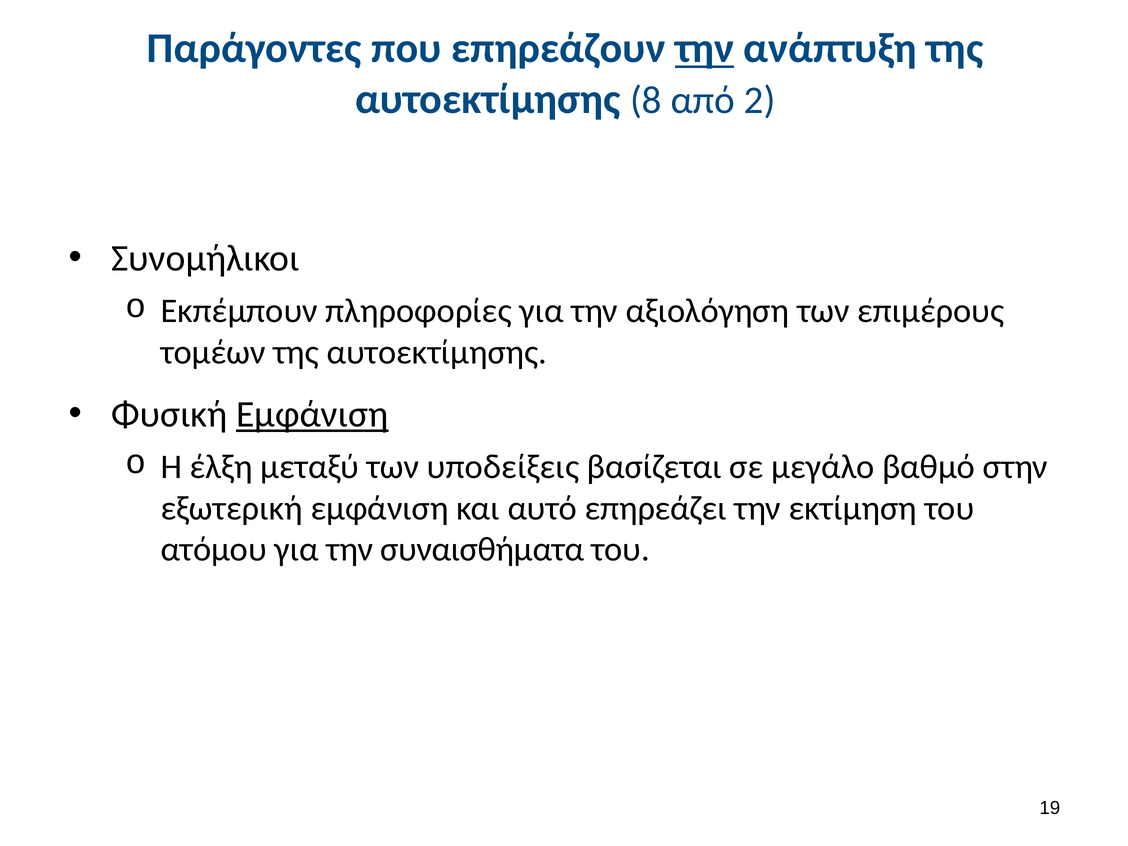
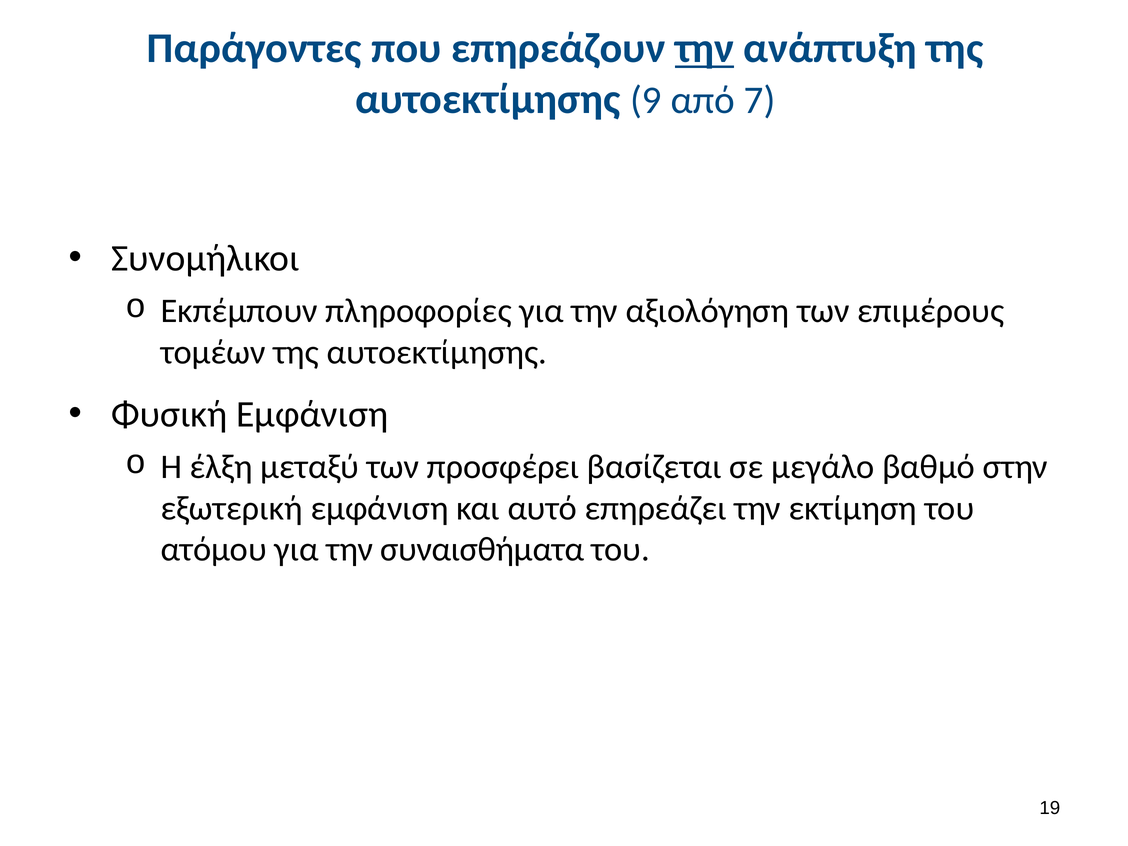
8: 8 -> 9 (646, 100)
2: 2 -> 7 (760, 100)
Εμφάνιση underline: present -> none (312, 414)
υποδείξεις: υποδείξεις -> προσφέρει (503, 467)
